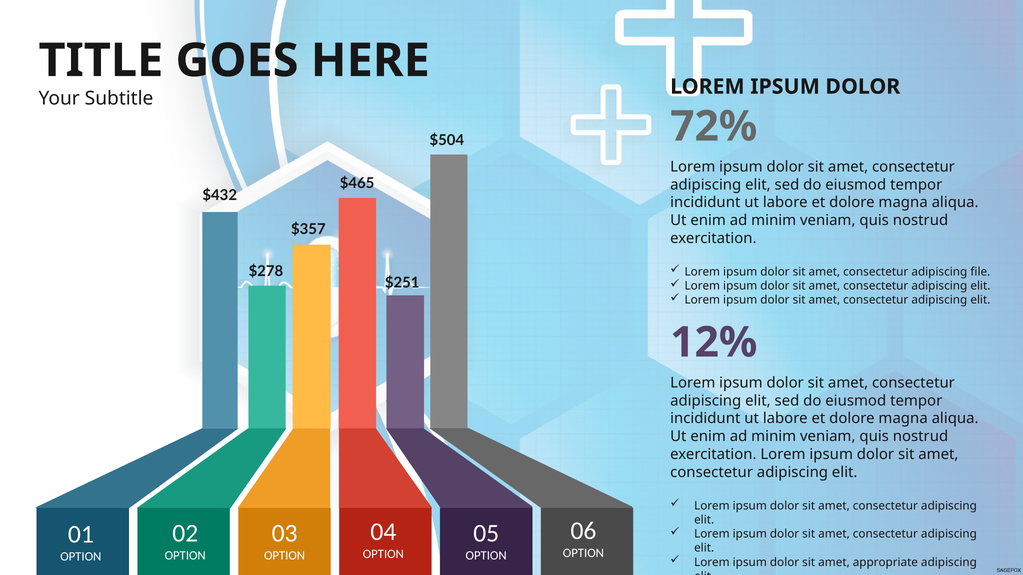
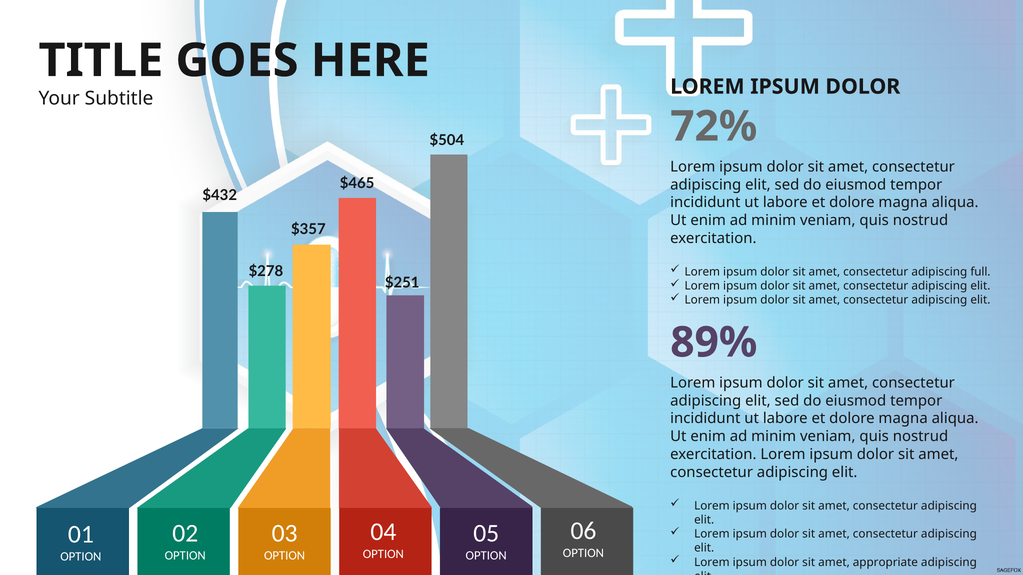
file: file -> full (980, 272)
12%: 12% -> 89% (714, 343)
